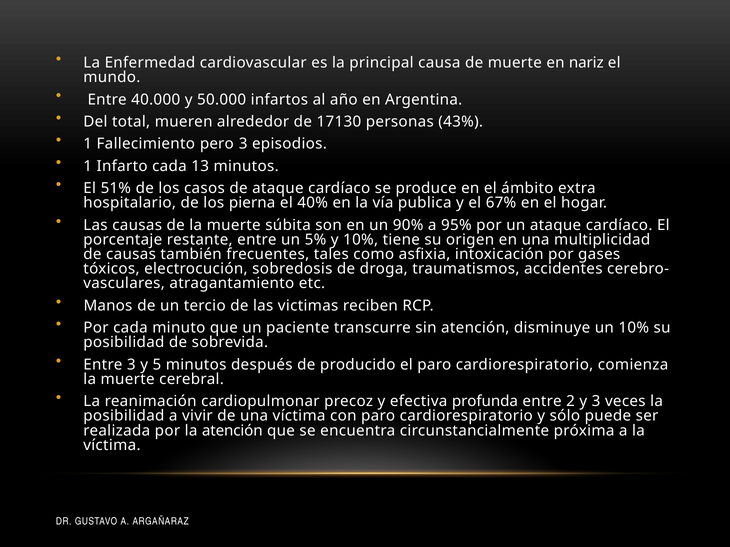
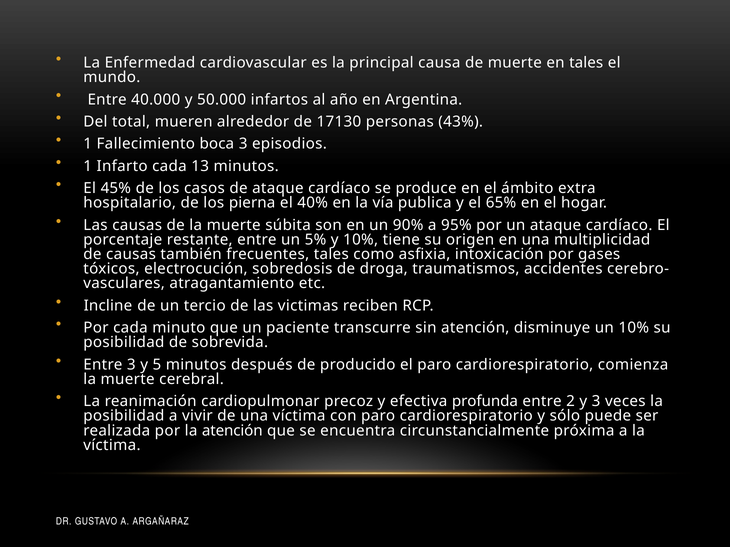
en nariz: nariz -> tales (586, 63)
pero: pero -> boca (217, 144)
51%: 51% -> 45% (116, 188)
67%: 67% -> 65% (501, 203)
Manos: Manos -> Incline (108, 306)
